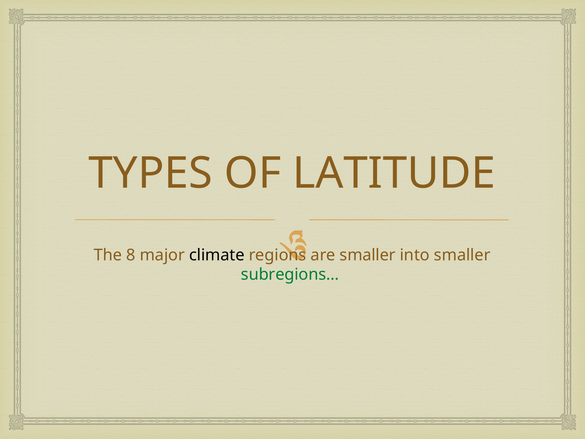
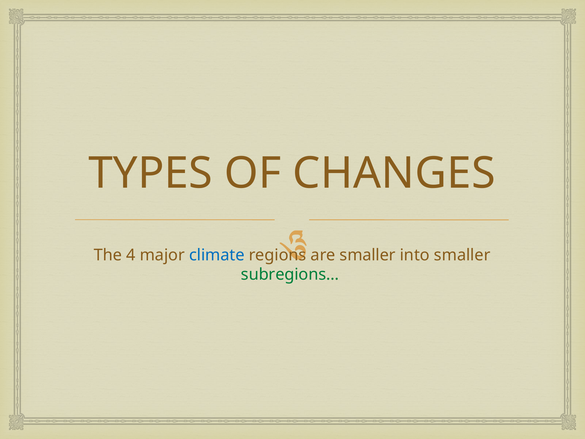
LATITUDE: LATITUDE -> CHANGES (394, 173)
8: 8 -> 4 (131, 255)
climate colour: black -> blue (217, 255)
